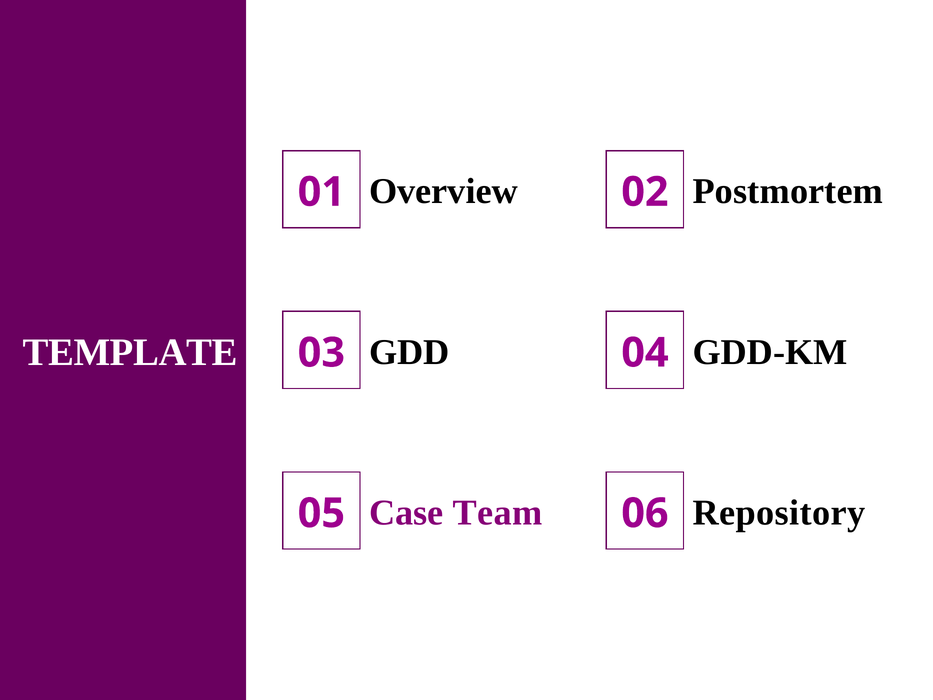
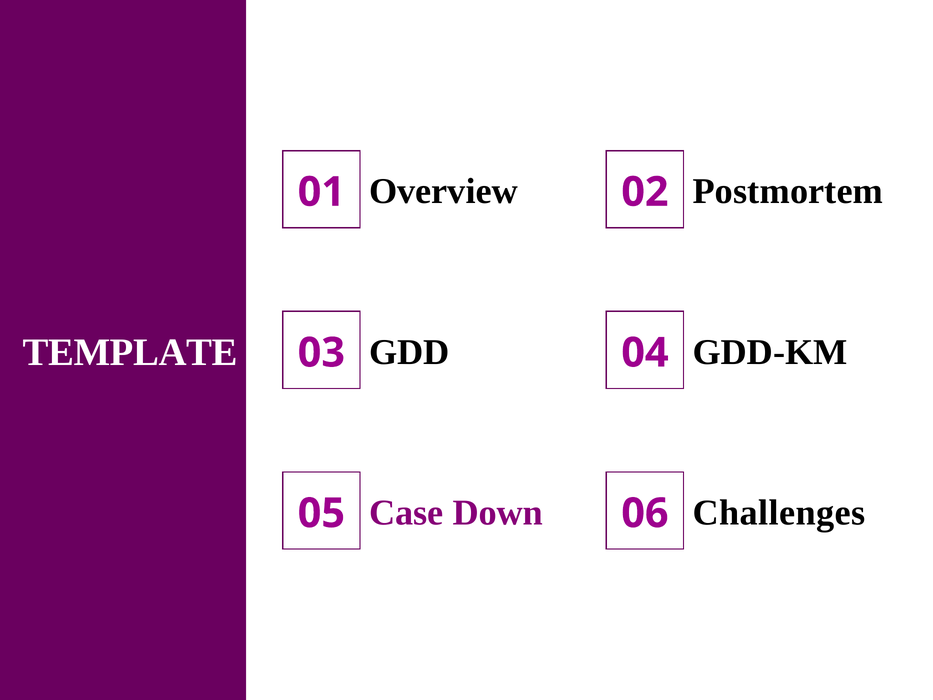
Team: Team -> Down (498, 513)
Repository: Repository -> Challenges (779, 513)
